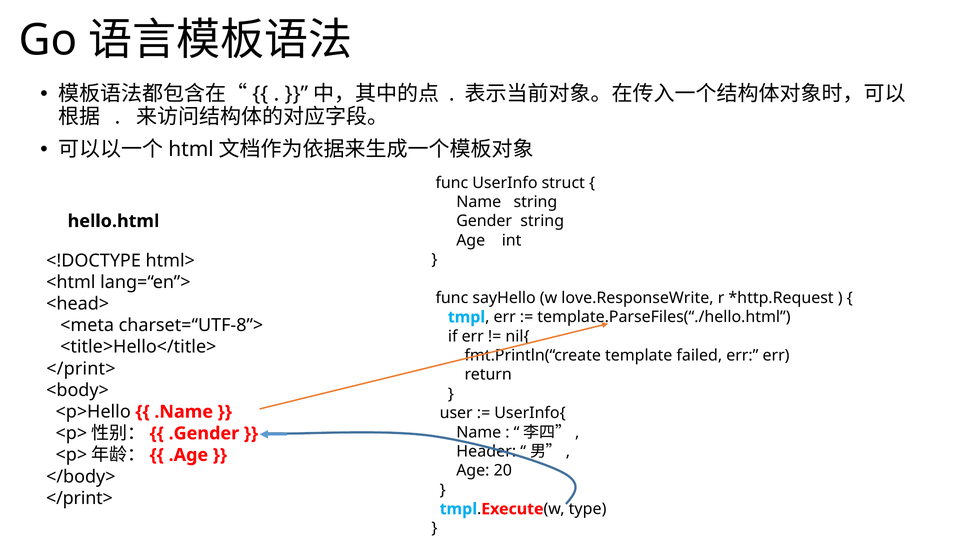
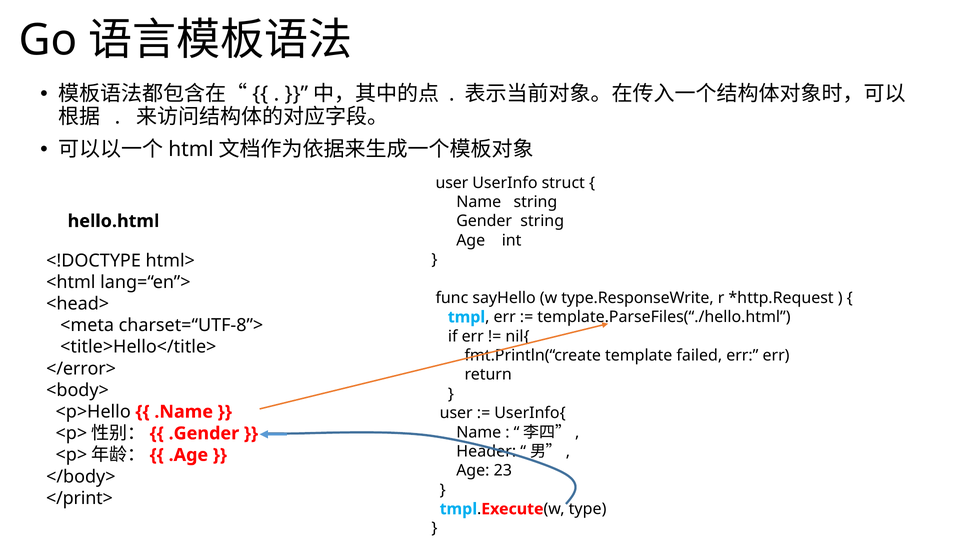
func: func -> user (452, 183)
love.ResponseWrite: love.ResponseWrite -> type.ResponseWrite (637, 298)
</print>: </print> -> </error> (81, 369)
20: 20 -> 23 (503, 471)
